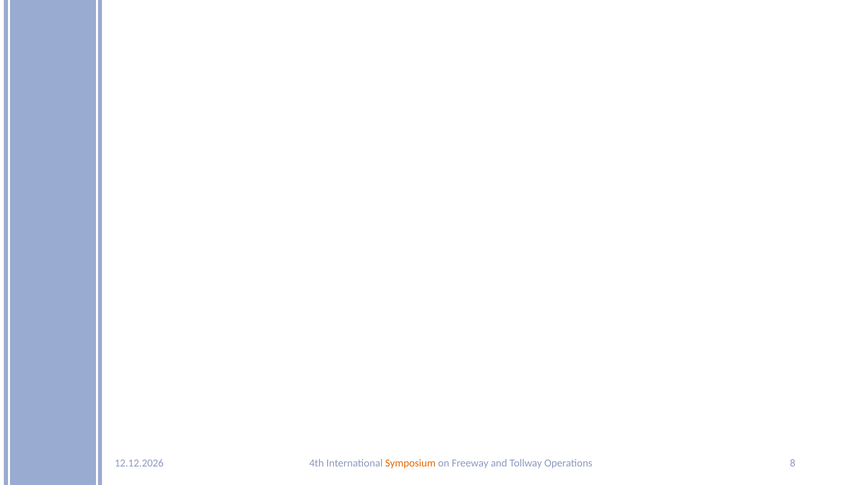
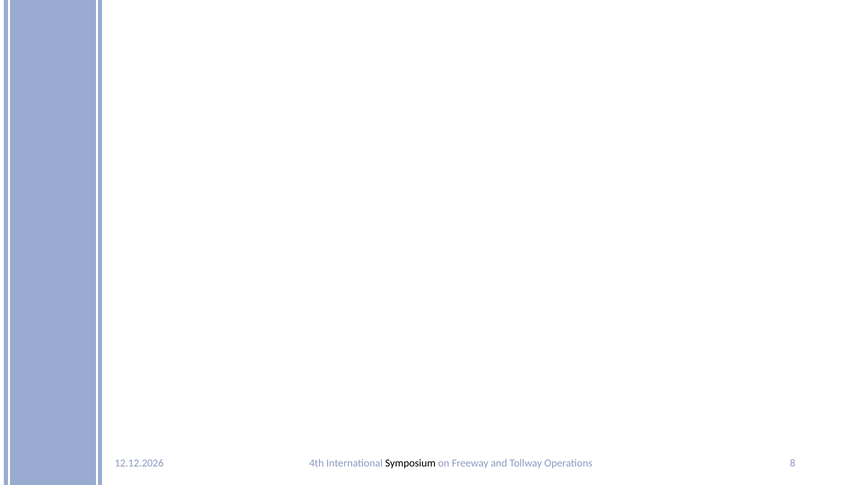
Symposium colour: orange -> black (410, 462)
